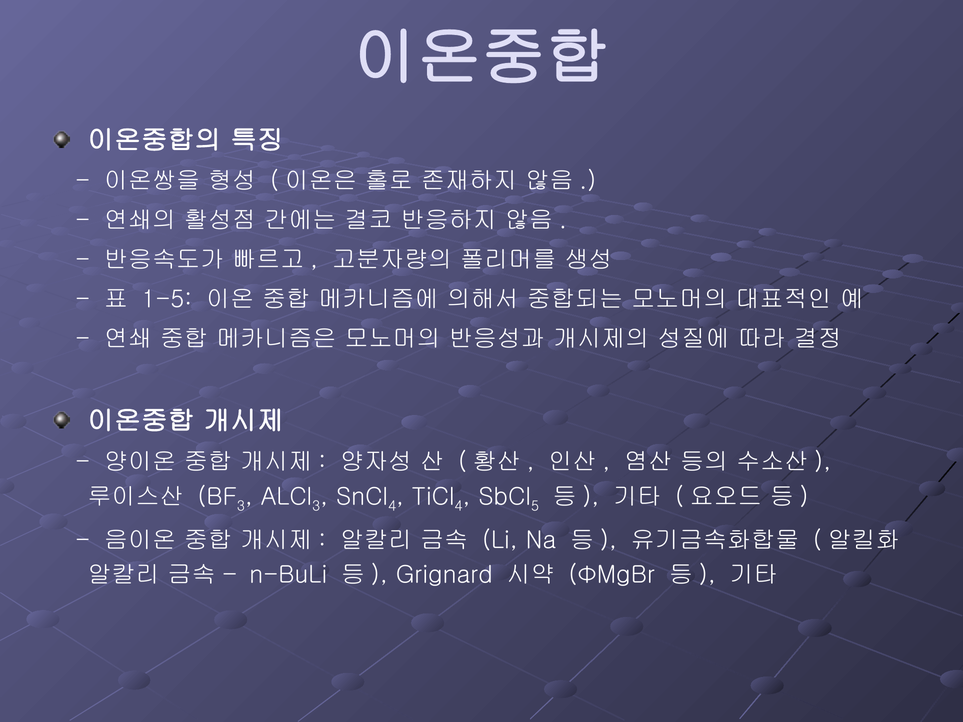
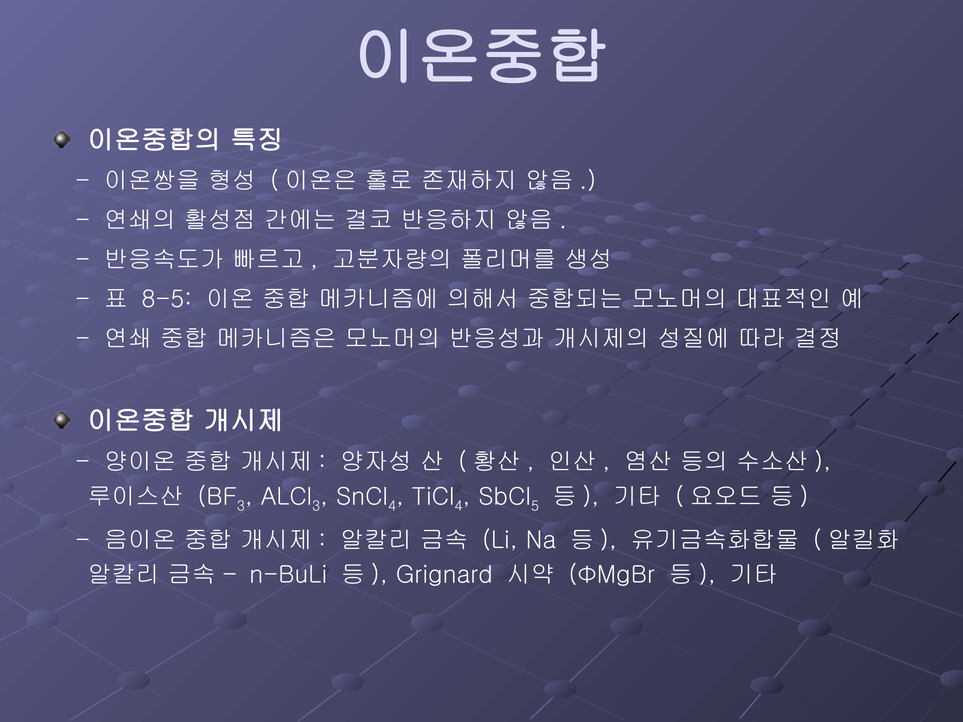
1-5: 1-5 -> 8-5 (167, 299)
